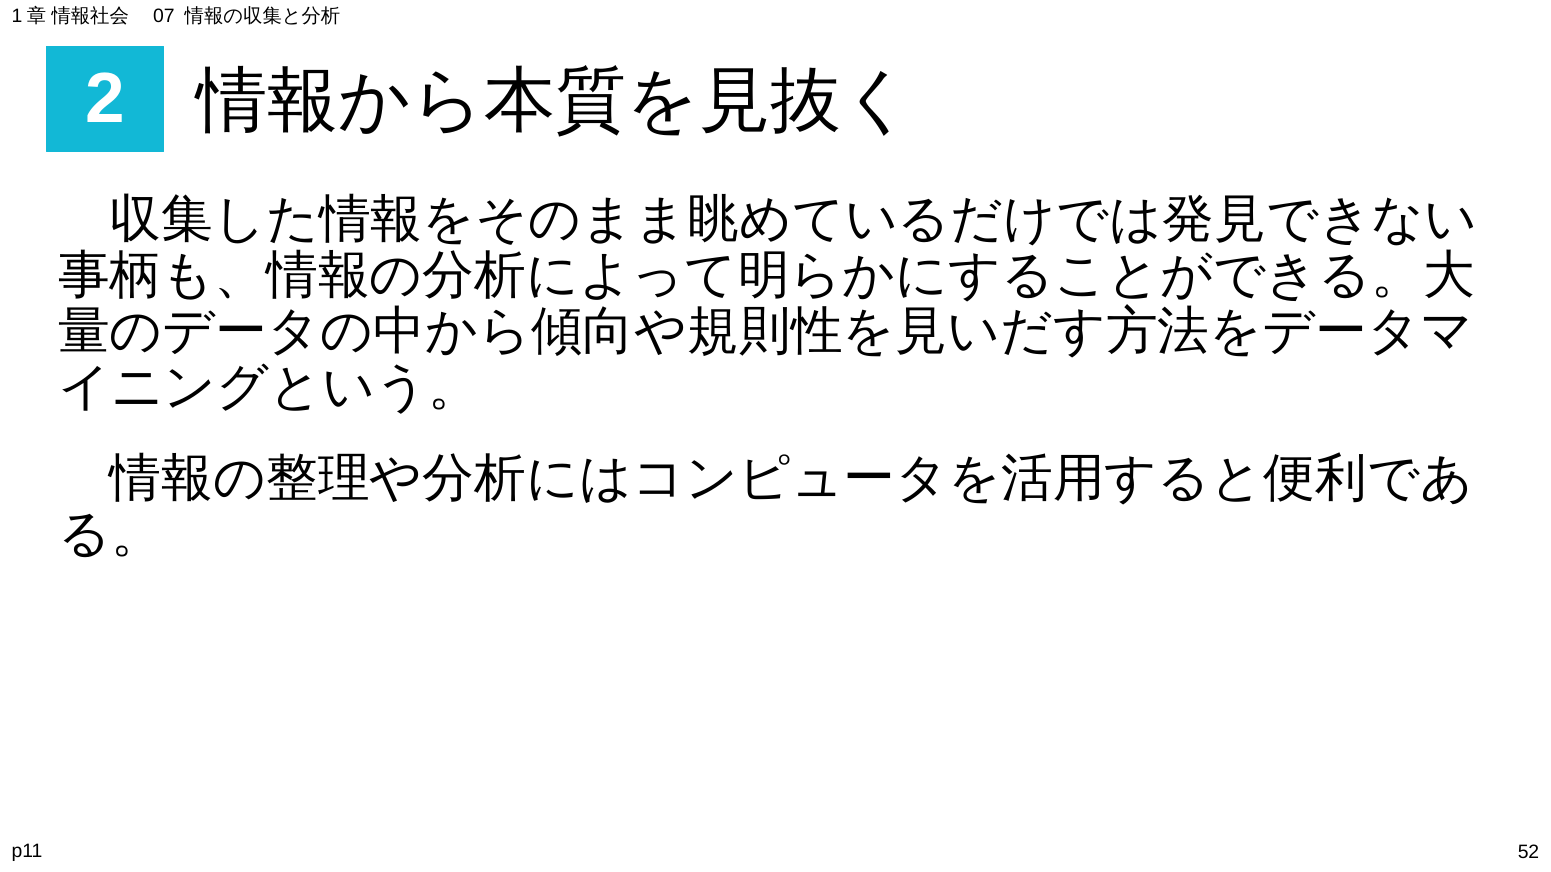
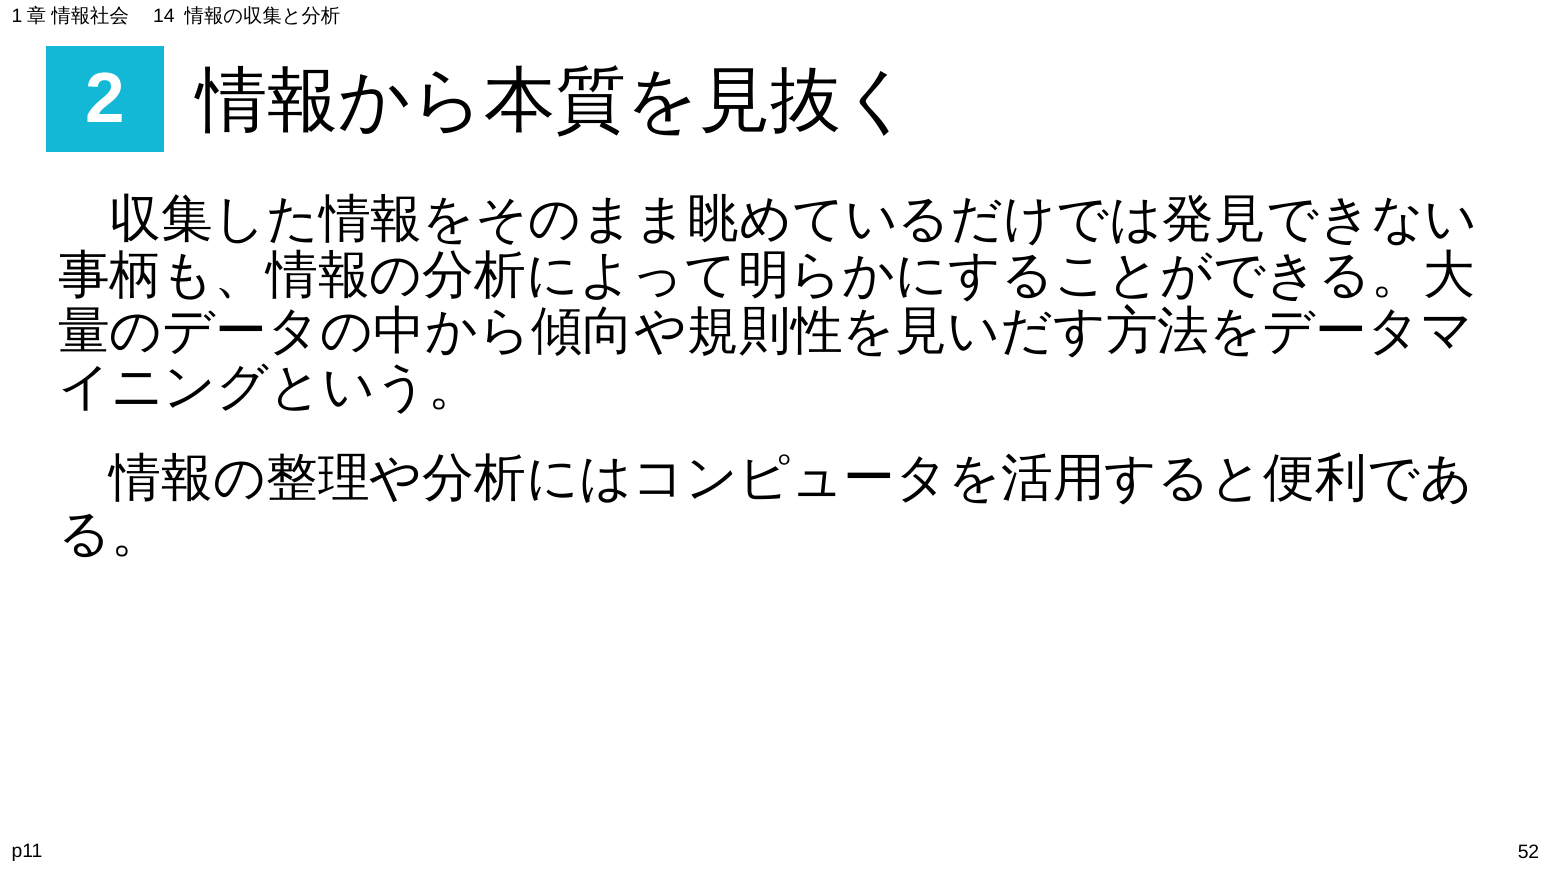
07: 07 -> 14 (164, 16)
